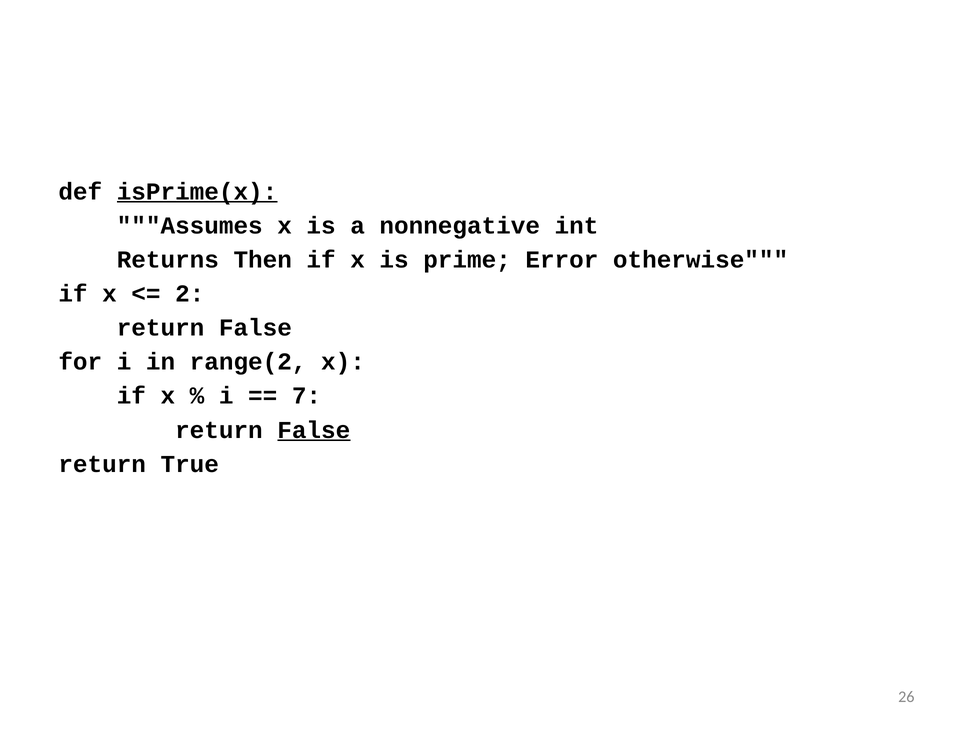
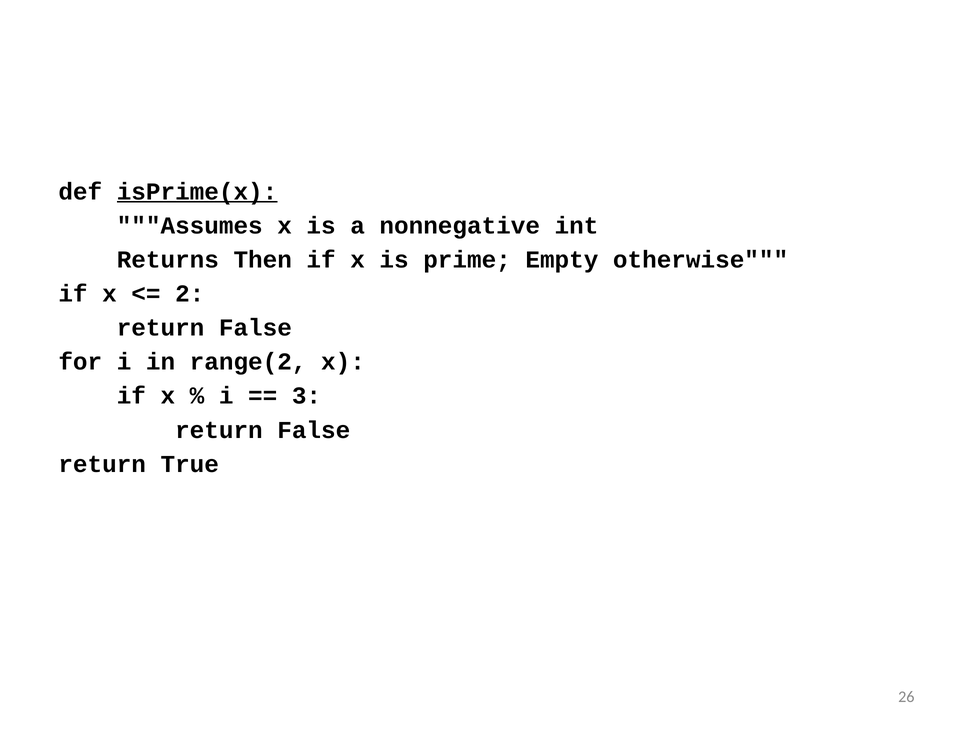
Error: Error -> Empty (562, 260)
7: 7 -> 3 (306, 396)
False underline: present -> none (314, 430)
